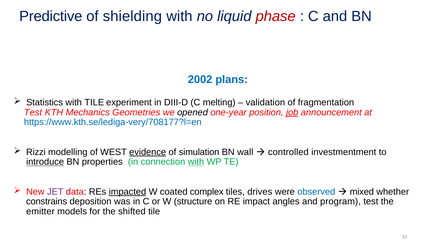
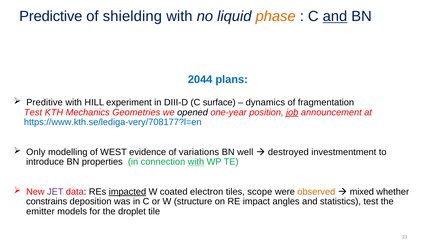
phase colour: red -> orange (276, 16)
and underline: none -> present (335, 16)
2002: 2002 -> 2044 (200, 80)
Statistics: Statistics -> Preditive (45, 102)
with TILE: TILE -> HILL (94, 102)
melting: melting -> surface (219, 102)
validation: validation -> dynamics (265, 102)
Rizzi: Rizzi -> Only (36, 152)
evidence underline: present -> none (148, 152)
simulation: simulation -> variations (199, 152)
wall: wall -> well (245, 152)
controlled: controlled -> destroyed (288, 152)
introduce underline: present -> none (45, 162)
complex: complex -> electron (207, 192)
drives: drives -> scope (260, 192)
observed colour: blue -> orange (316, 192)
program: program -> statistics (340, 202)
shifted: shifted -> droplet (132, 212)
